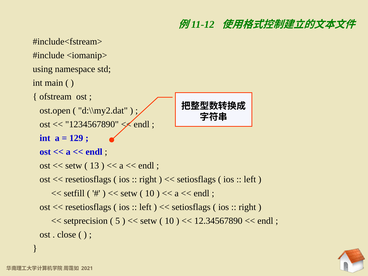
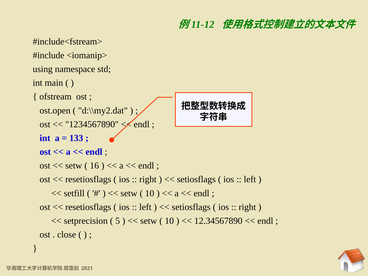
129: 129 -> 133 (76, 138)
13: 13 -> 16 (94, 166)
